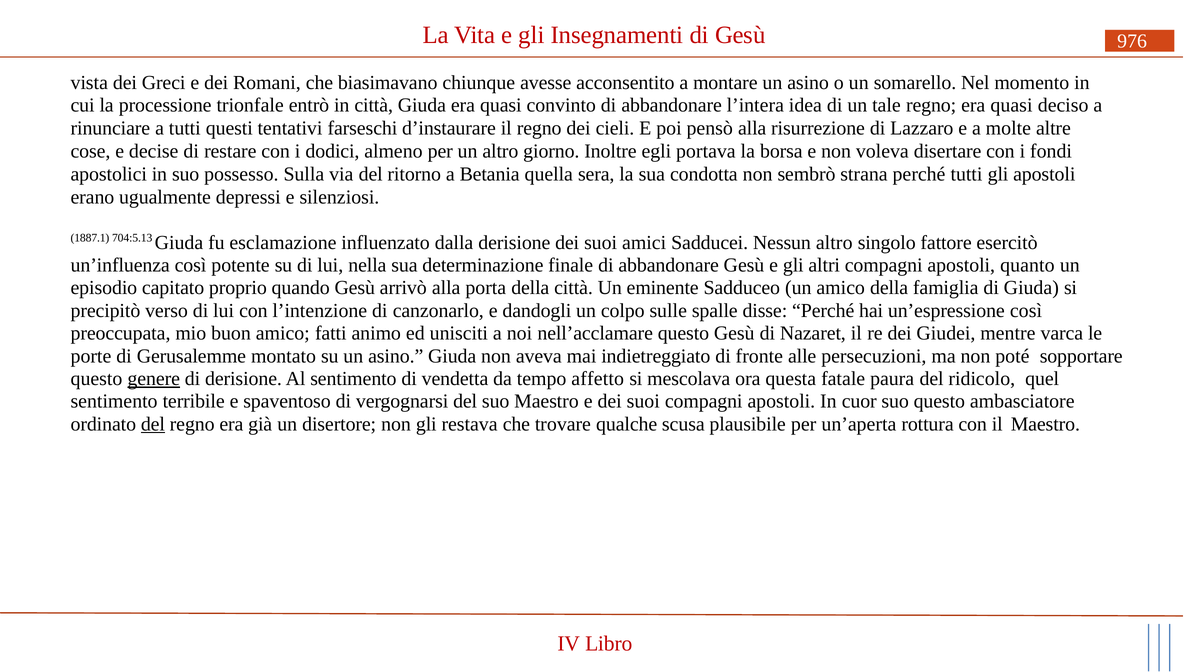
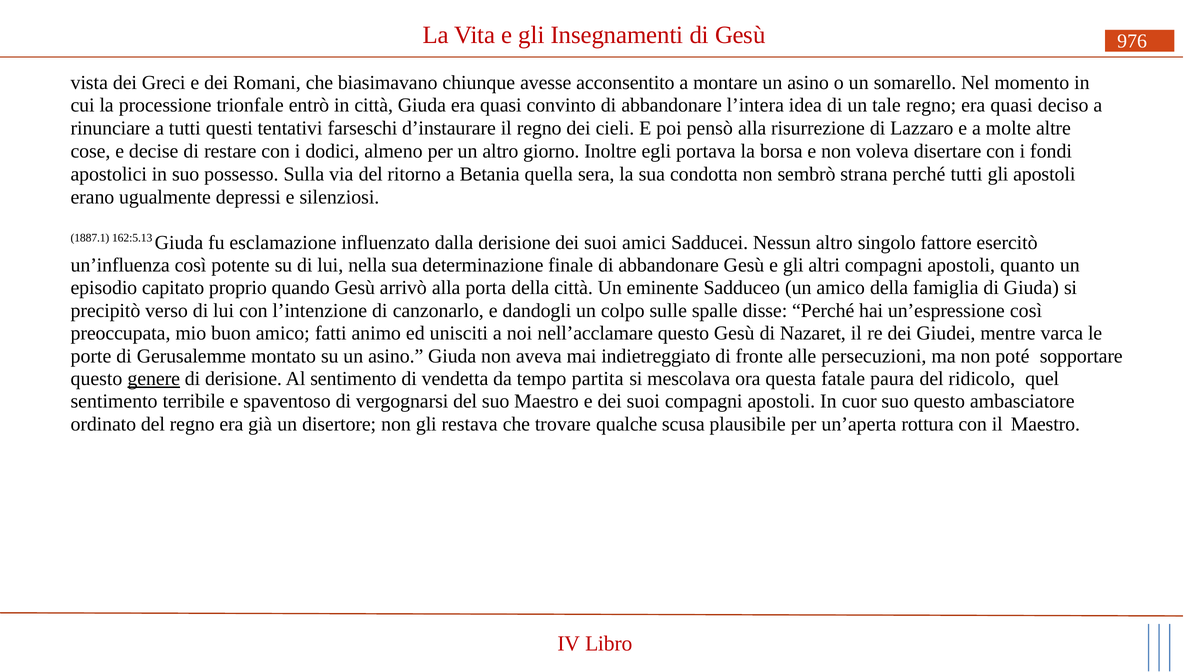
704:5.13: 704:5.13 -> 162:5.13 (132, 238)
affetto: affetto -> partita (598, 379)
del underline: present -> none (153, 424)
